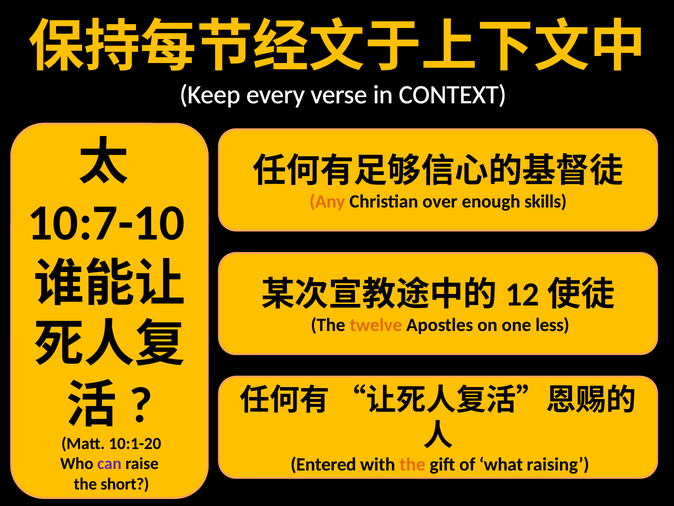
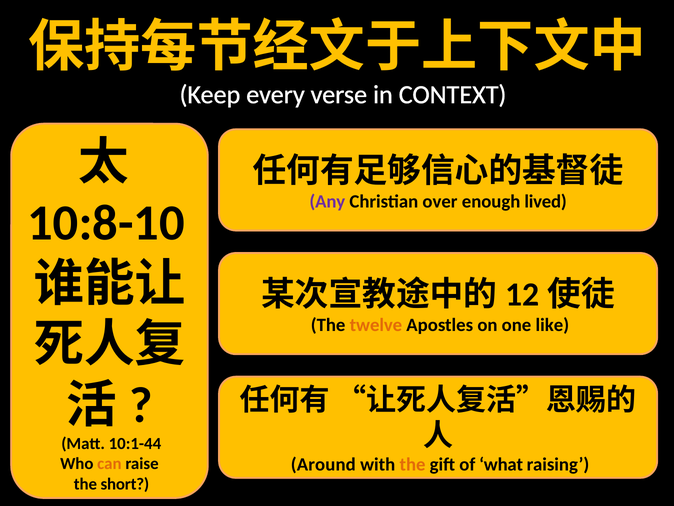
Any colour: orange -> purple (327, 201)
skills: skills -> lived (546, 201)
10:7-10: 10:7-10 -> 10:8-10 (106, 223)
less: less -> like (552, 325)
10:1-20: 10:1-20 -> 10:1-44 (135, 443)
can colour: purple -> orange (109, 463)
Entered: Entered -> Around (323, 464)
